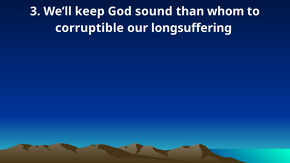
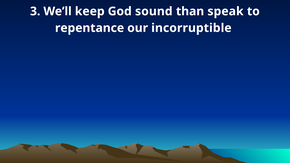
whom: whom -> speak (225, 11)
corruptible: corruptible -> repentance (90, 28)
longsuffering: longsuffering -> incorruptible (191, 28)
